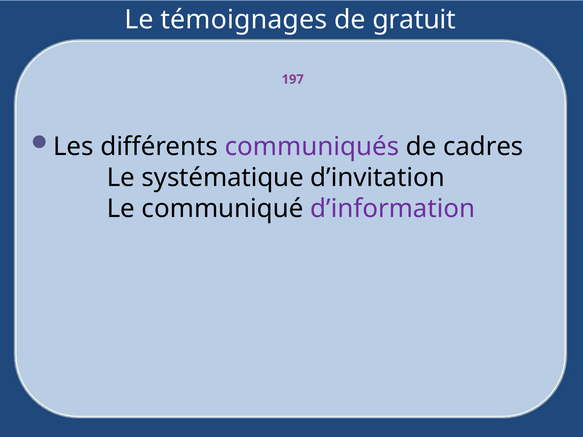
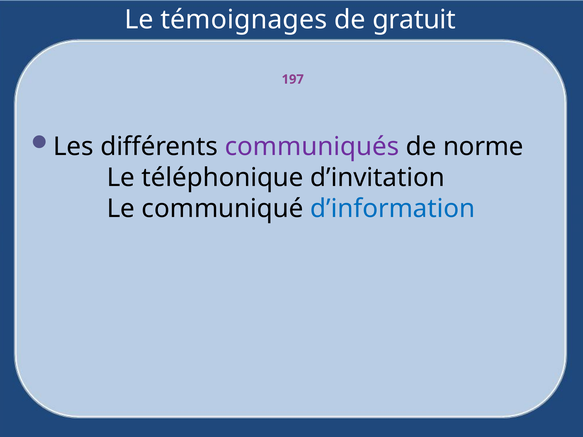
cadres: cadres -> norme (483, 147)
systématique: systématique -> téléphonique (223, 178)
d’information colour: purple -> blue (393, 209)
